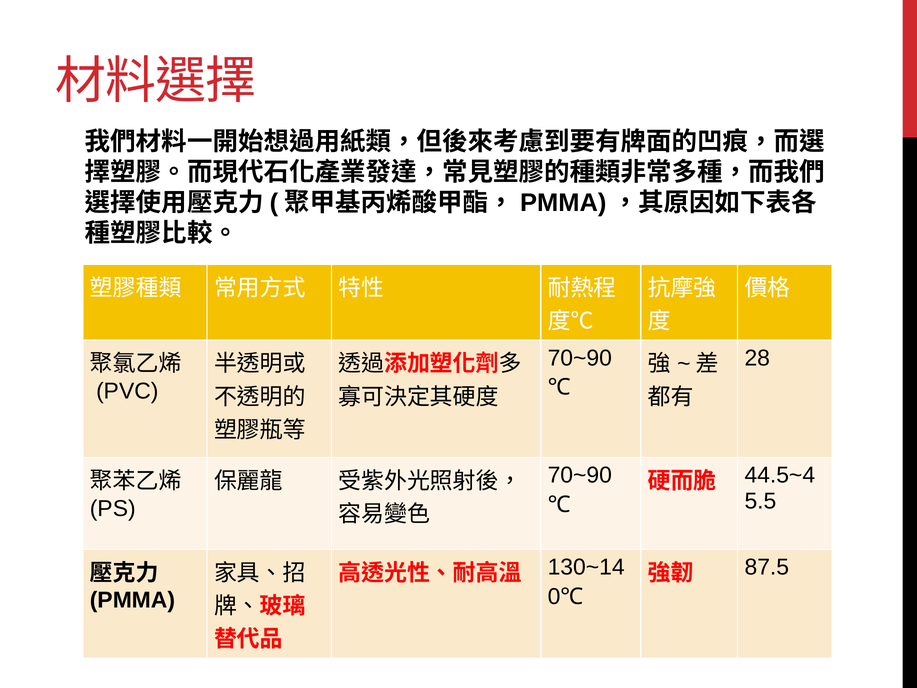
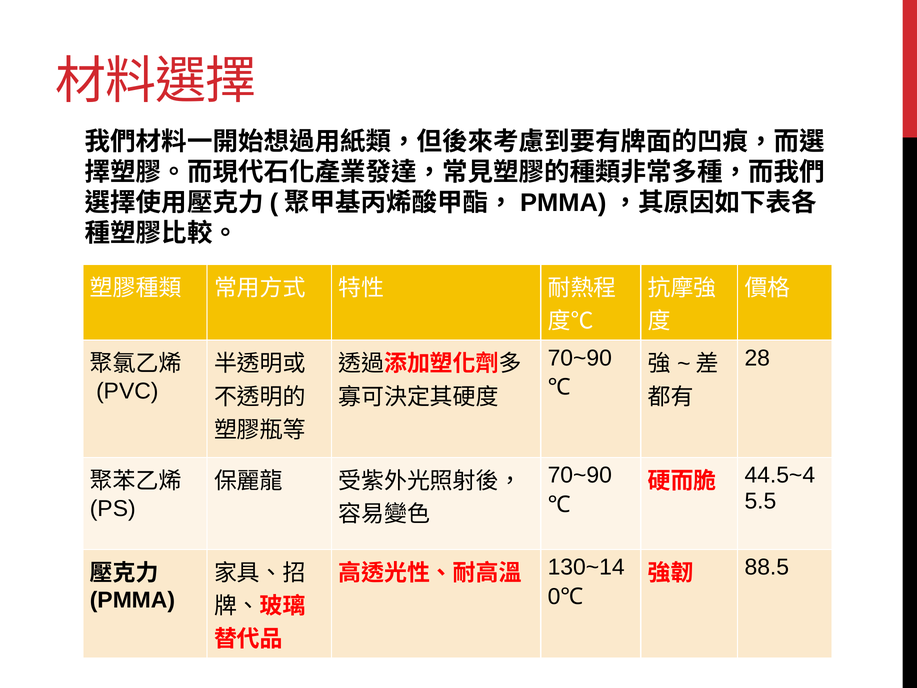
87.5: 87.5 -> 88.5 (767, 567)
